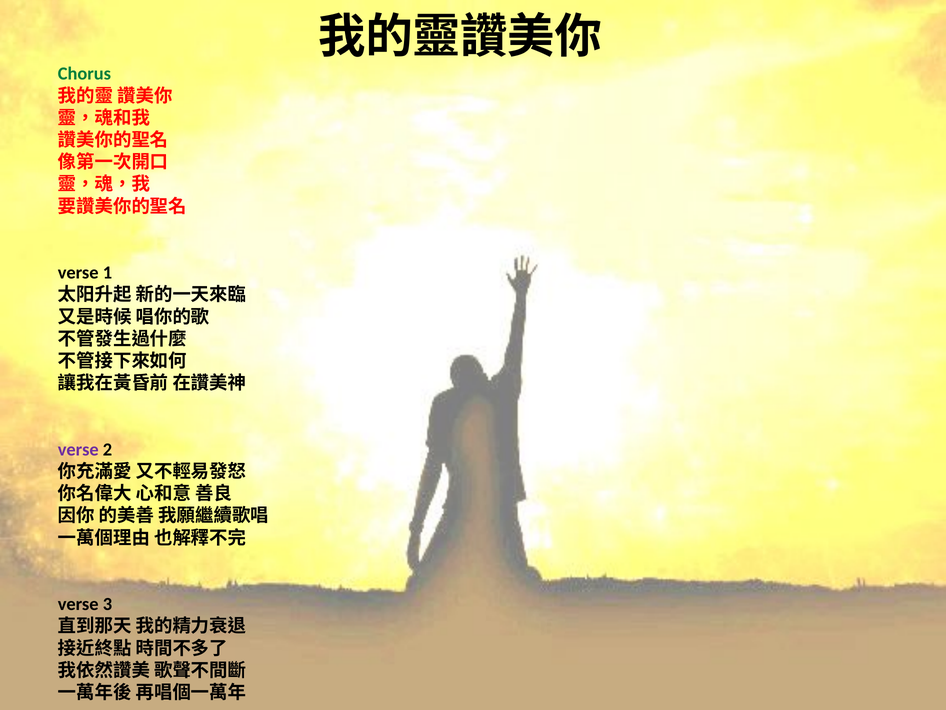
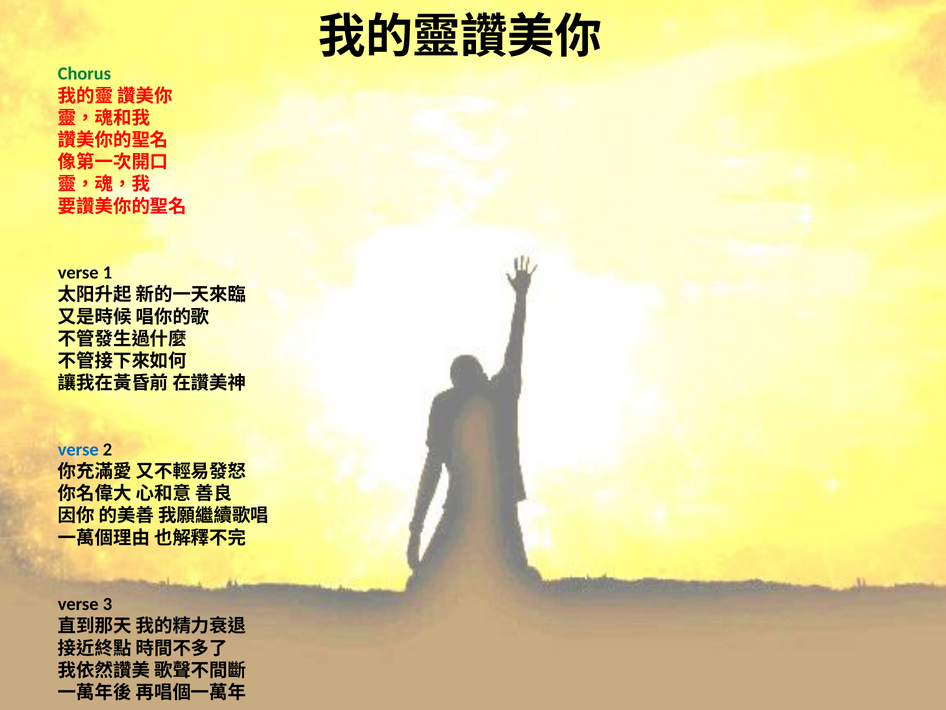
verse colour: purple -> blue (78, 449)
